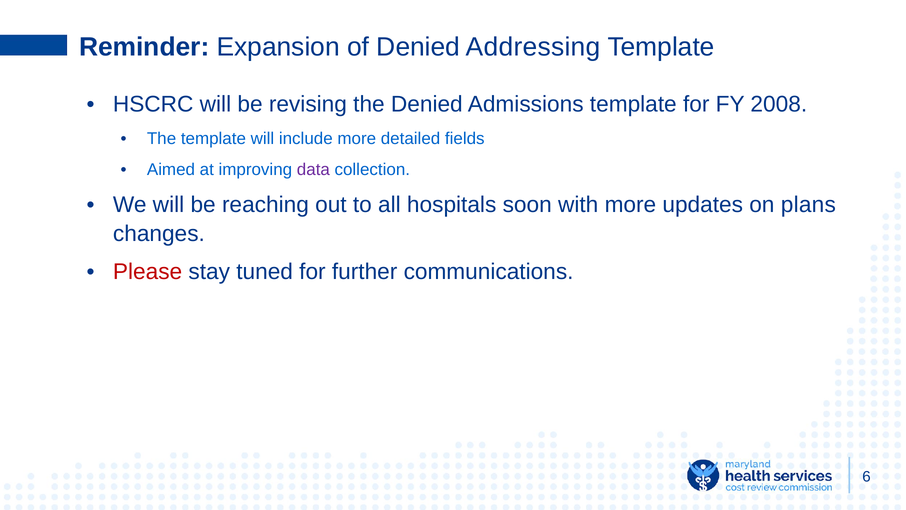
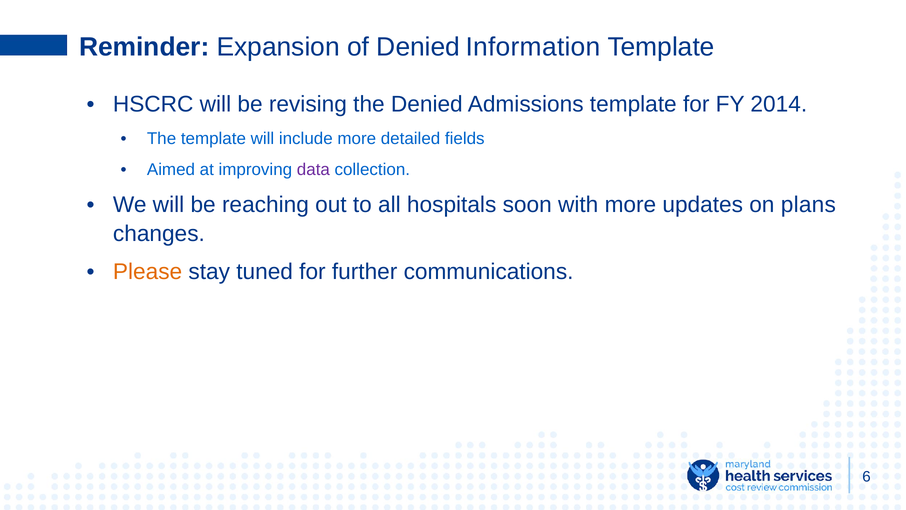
Addressing: Addressing -> Information (533, 47)
2008: 2008 -> 2014 (779, 104)
Please colour: red -> orange (148, 272)
